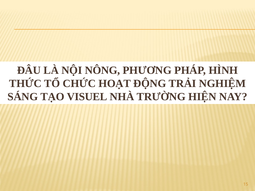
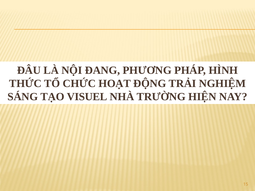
NÔNG: NÔNG -> ĐANG (102, 70)
